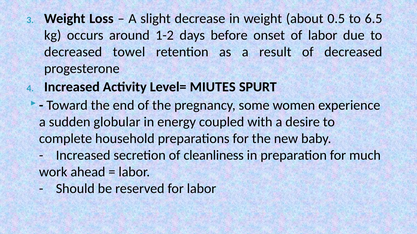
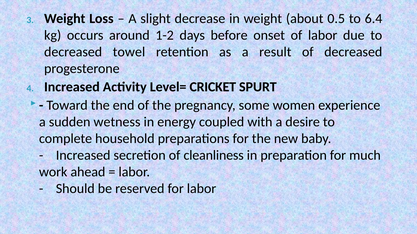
6.5: 6.5 -> 6.4 (374, 19)
MIUTES: MIUTES -> CRICKET (213, 87)
globular: globular -> wetness (117, 122)
